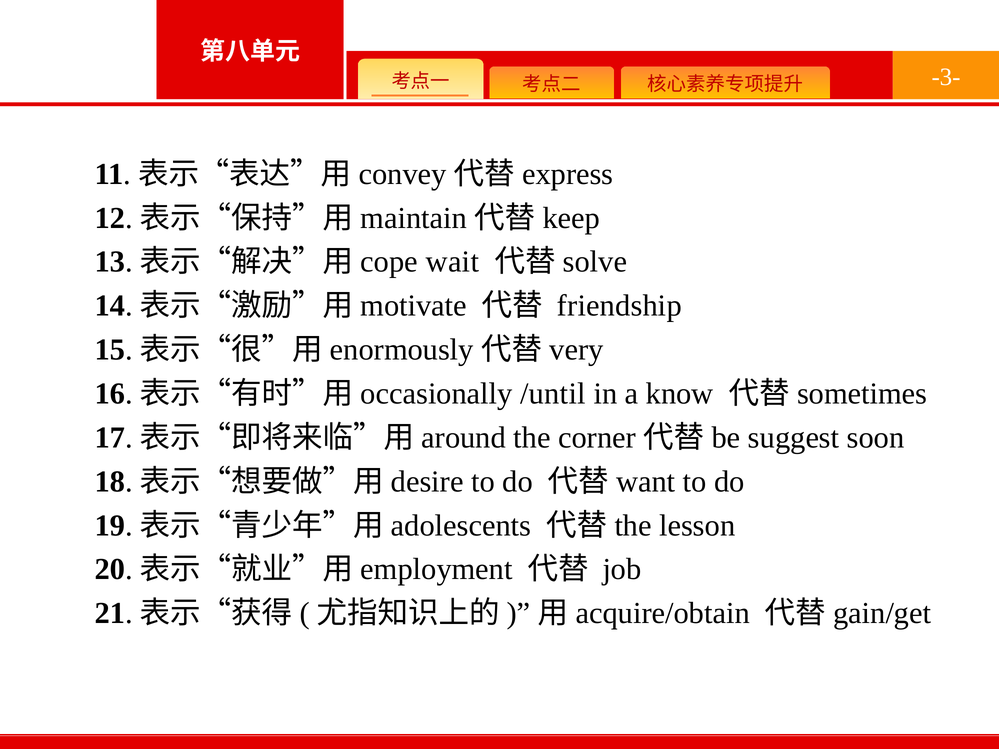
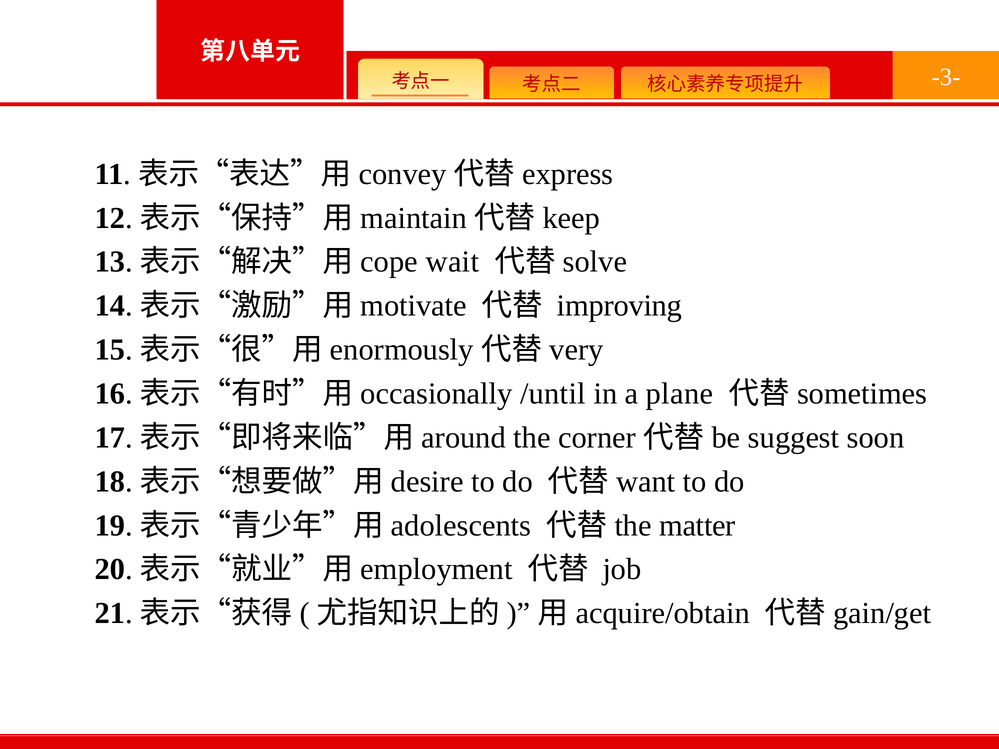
friendship: friendship -> improving (620, 306)
know: know -> plane (680, 394)
lesson: lesson -> matter (697, 526)
